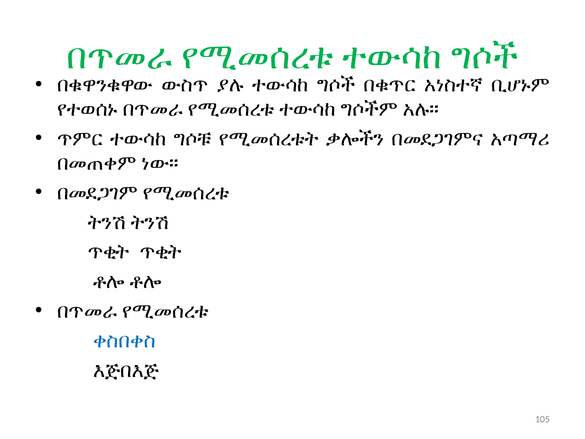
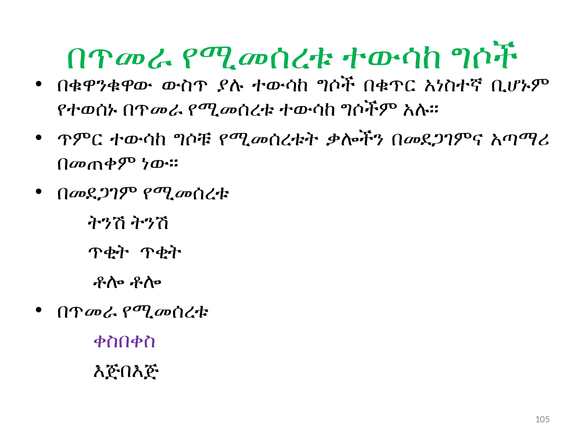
ቀስበቀስ colour: blue -> purple (124, 341)
